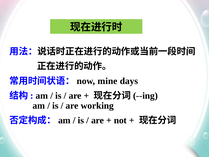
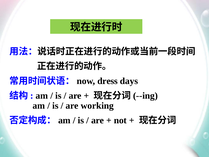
mine: mine -> dress (108, 81)
